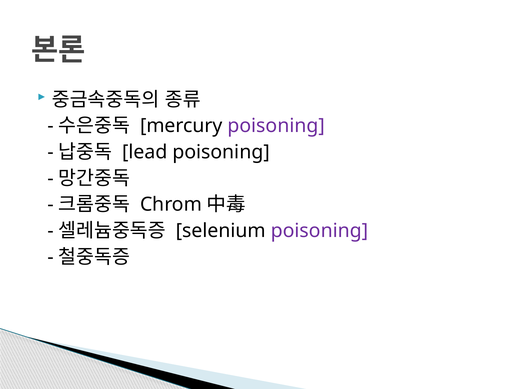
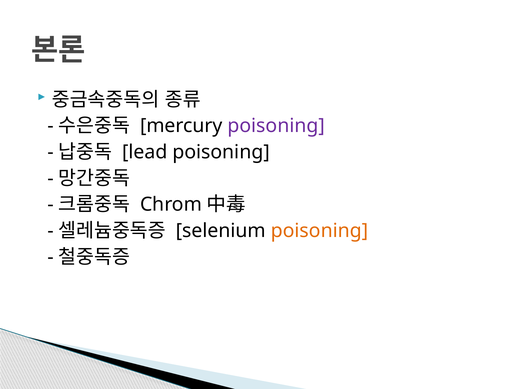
poisoning colour: purple -> orange (319, 231)
